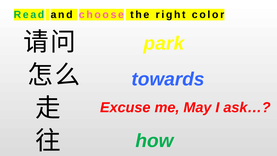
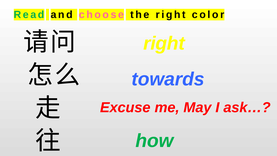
park: park -> right (164, 43)
